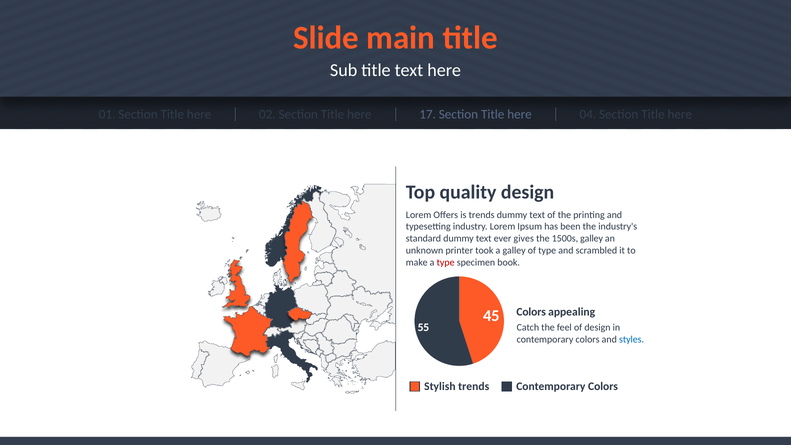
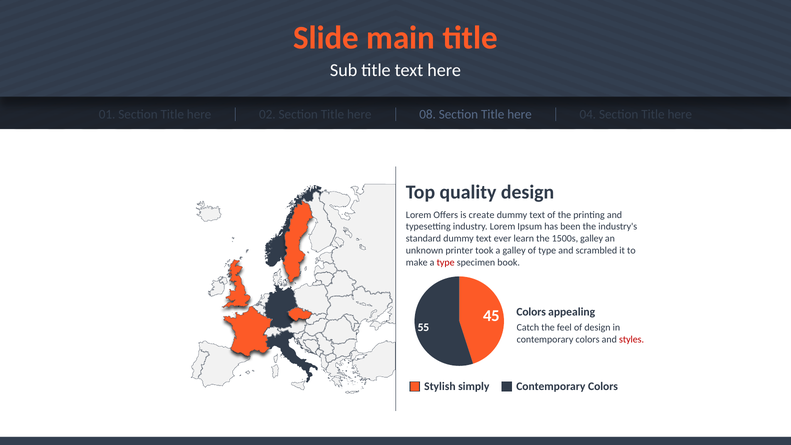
17: 17 -> 08 (428, 114)
is trends: trends -> create (482, 215)
gives: gives -> learn (524, 239)
styles colour: blue -> red (632, 340)
Stylish trends: trends -> simply (474, 386)
